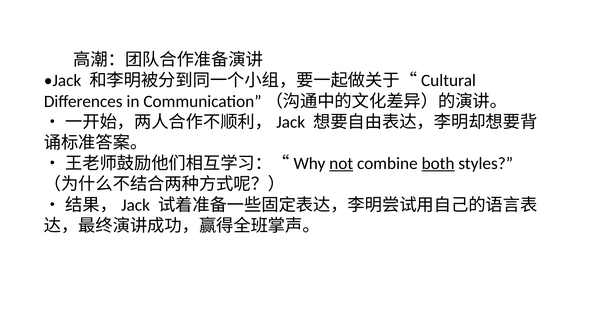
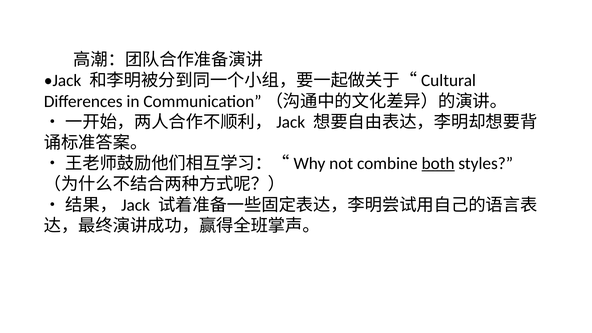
not underline: present -> none (341, 164)
